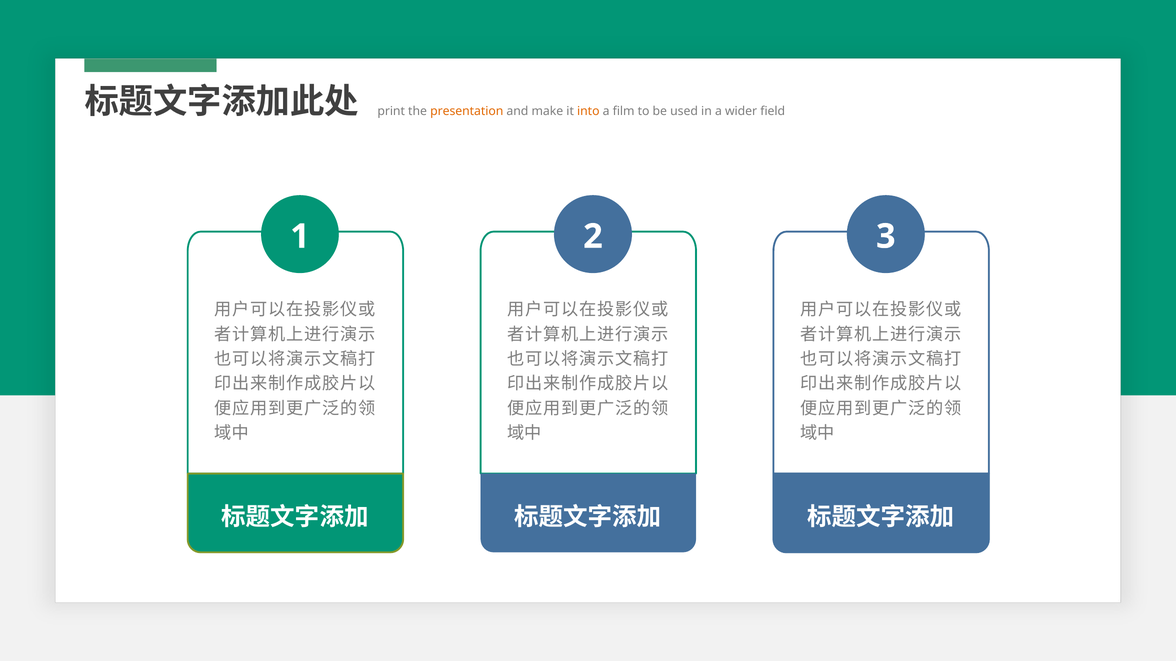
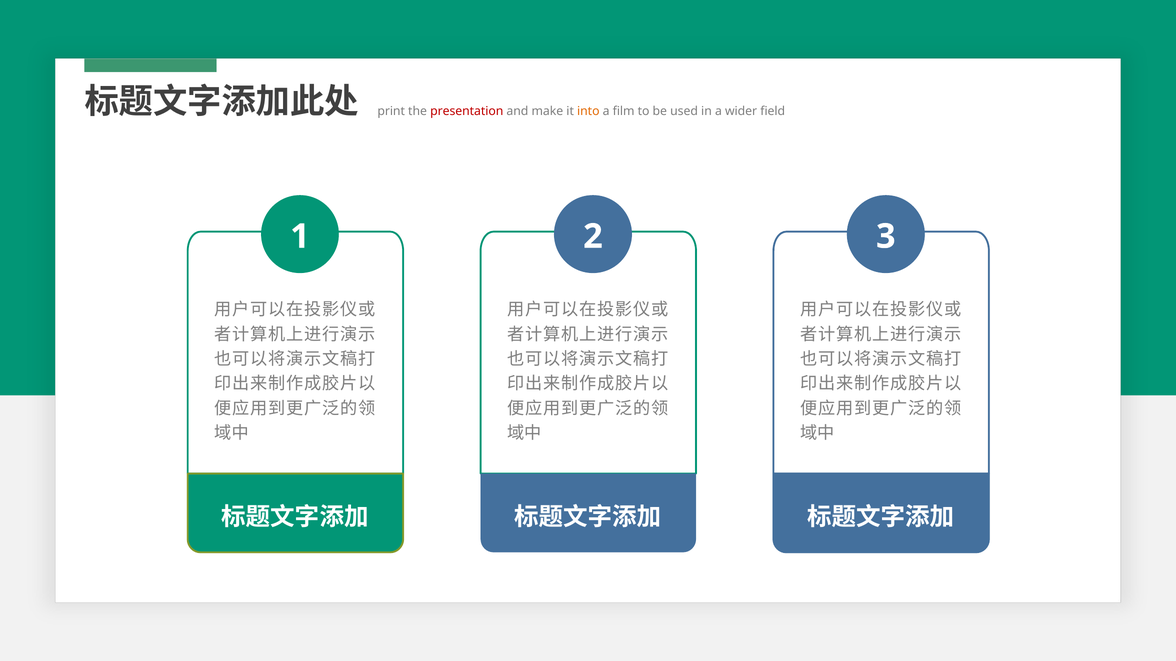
presentation colour: orange -> red (467, 111)
